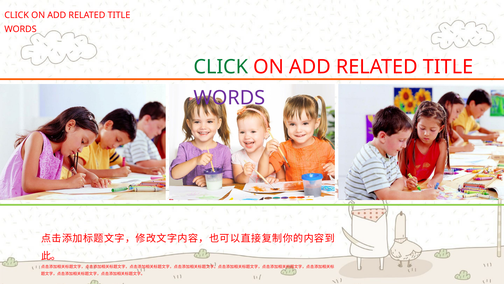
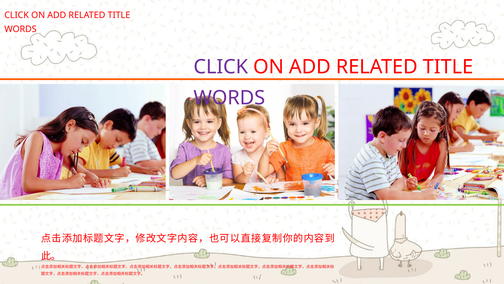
CLICK colour: green -> purple (221, 67)
